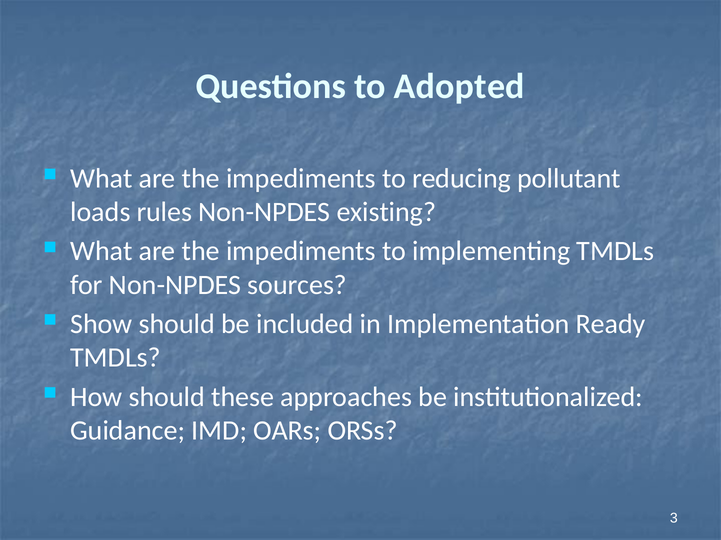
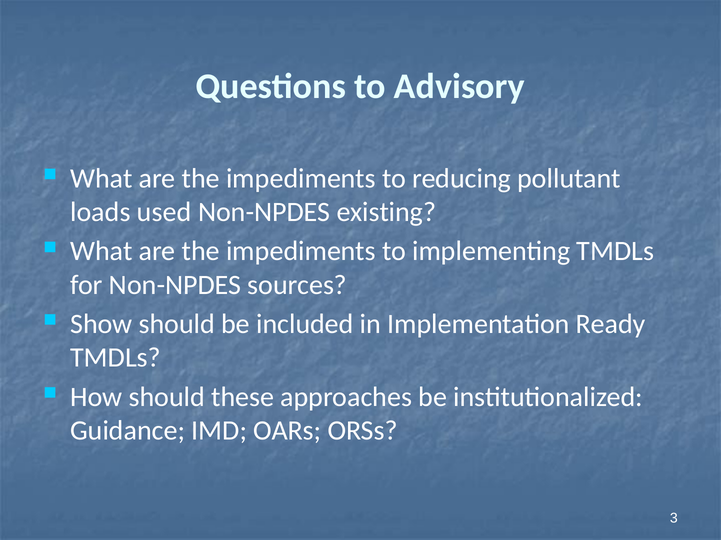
Adopted: Adopted -> Advisory (459, 87)
rules: rules -> used (164, 212)
